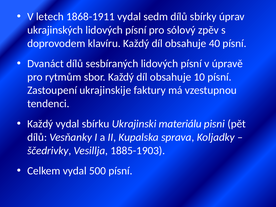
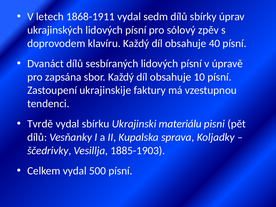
rytmům: rytmům -> zapsána (63, 77)
Každý: Každý -> Tvrdě (40, 124)
